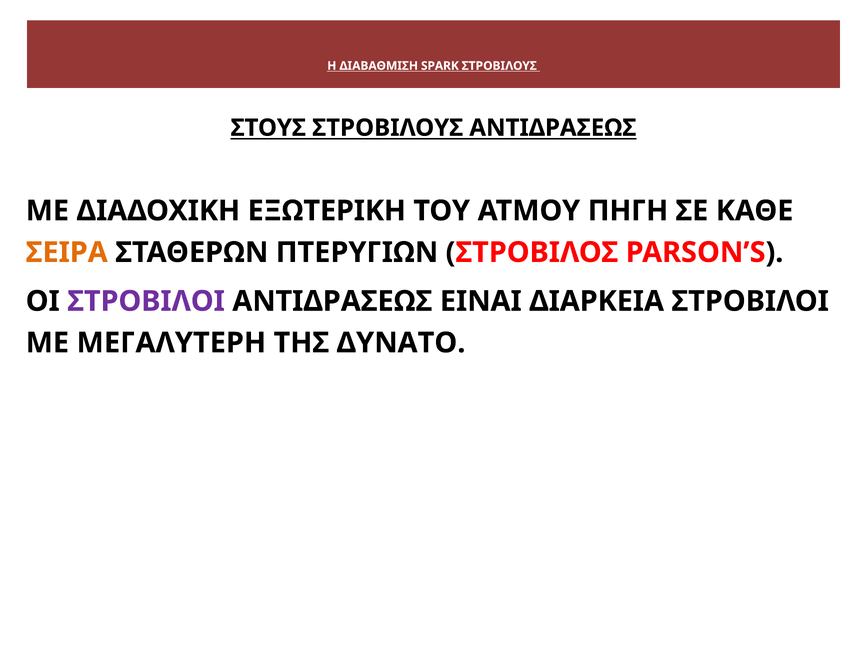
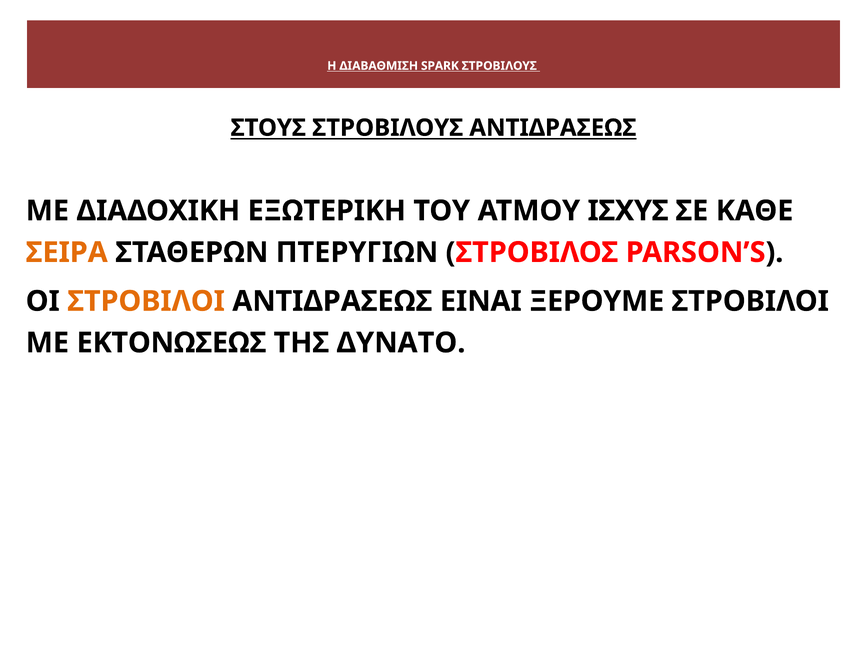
ΠΗΓΗ: ΠΗΓΗ -> ΙΣΧΥΣ (628, 211)
ΣΤΡΟΒΙΛΟΙ colour: purple -> orange (146, 301)
ΔΙΑΡΚΕΙΑ: ΔΙΑΡΚΕΙΑ -> ΞΕΡΟΥΜΕ (597, 301)
ΜΕΓΑΛΥΤΕΡΗ: ΜΕΓΑΛΥΤΕΡΗ -> ΕΚΤΟΝΩΣΕΩΣ (171, 343)
